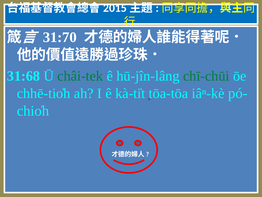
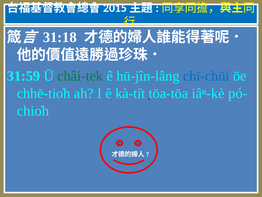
31:70: 31:70 -> 31:18 (60, 37)
31:68: 31:68 -> 31:59 (24, 76)
chī-chūi colour: green -> blue (206, 76)
